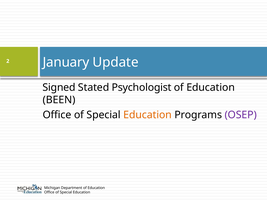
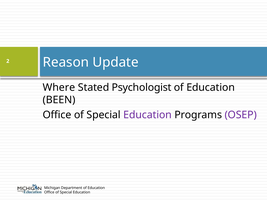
January: January -> Reason (66, 62)
Signed: Signed -> Where (59, 87)
Education colour: orange -> purple (148, 115)
